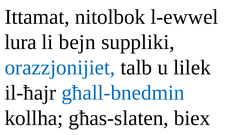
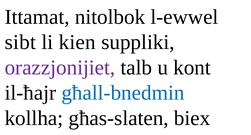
lura: lura -> sibt (20, 42)
bejn: bejn -> kien (77, 42)
orazzjonijiet colour: blue -> purple (60, 68)
lilek: lilek -> kont (192, 68)
